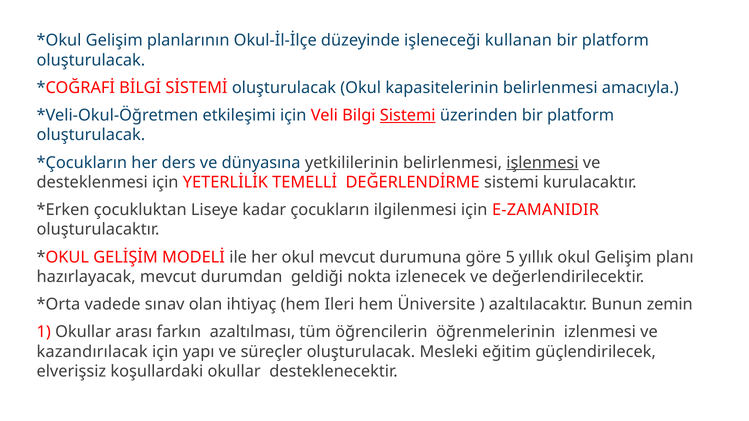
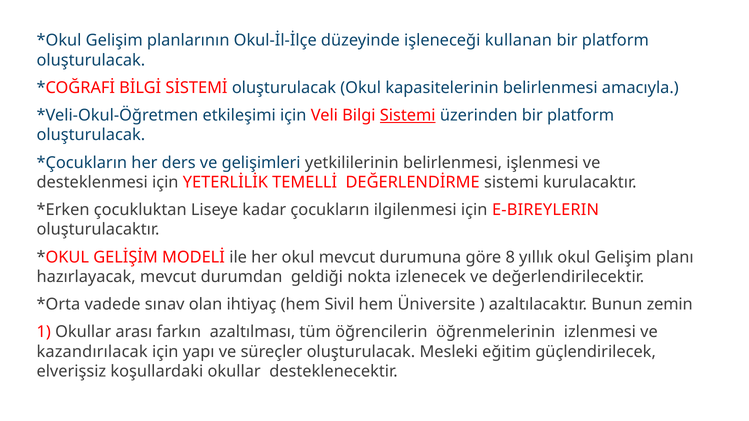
dünyasına: dünyasına -> gelişimleri (261, 163)
işlenmesi underline: present -> none (542, 163)
E-ZAMANIDIR: E-ZAMANIDIR -> E-BIREYLERIN (546, 210)
5: 5 -> 8 (510, 257)
Ileri: Ileri -> Sivil (339, 305)
